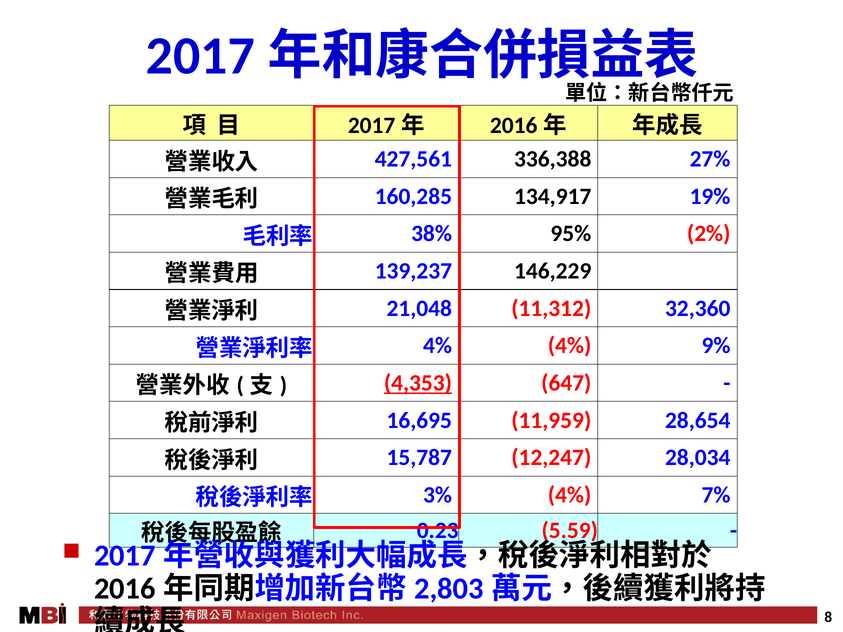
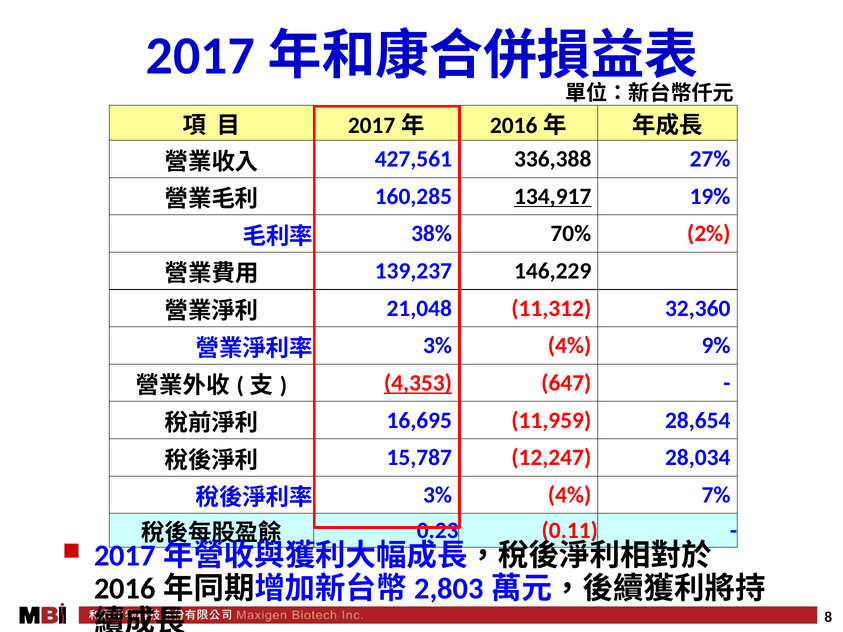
134,917 underline: none -> present (553, 197)
95%: 95% -> 70% (571, 234)
4%: 4% -> 3% (438, 346)
5.59: 5.59 -> 0.11 (570, 531)
